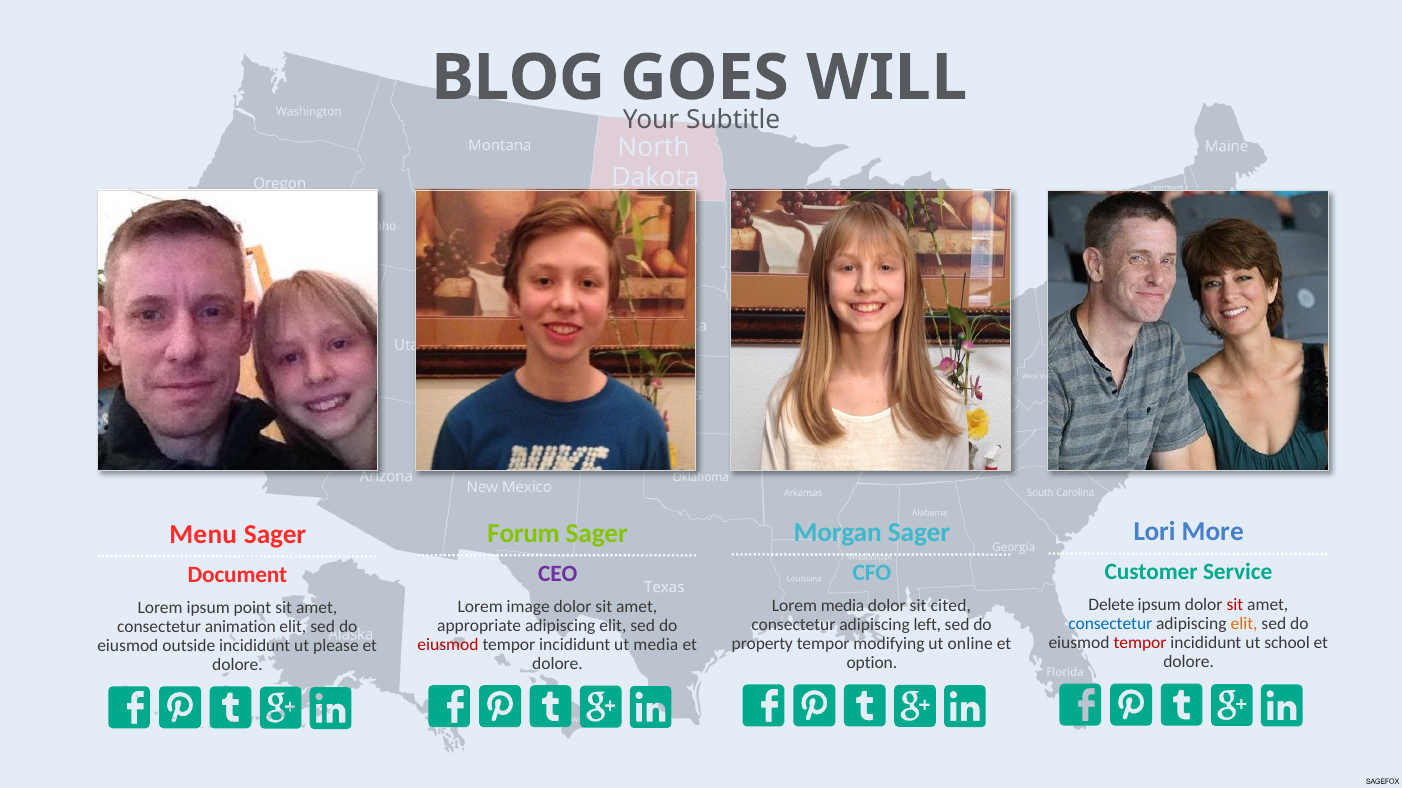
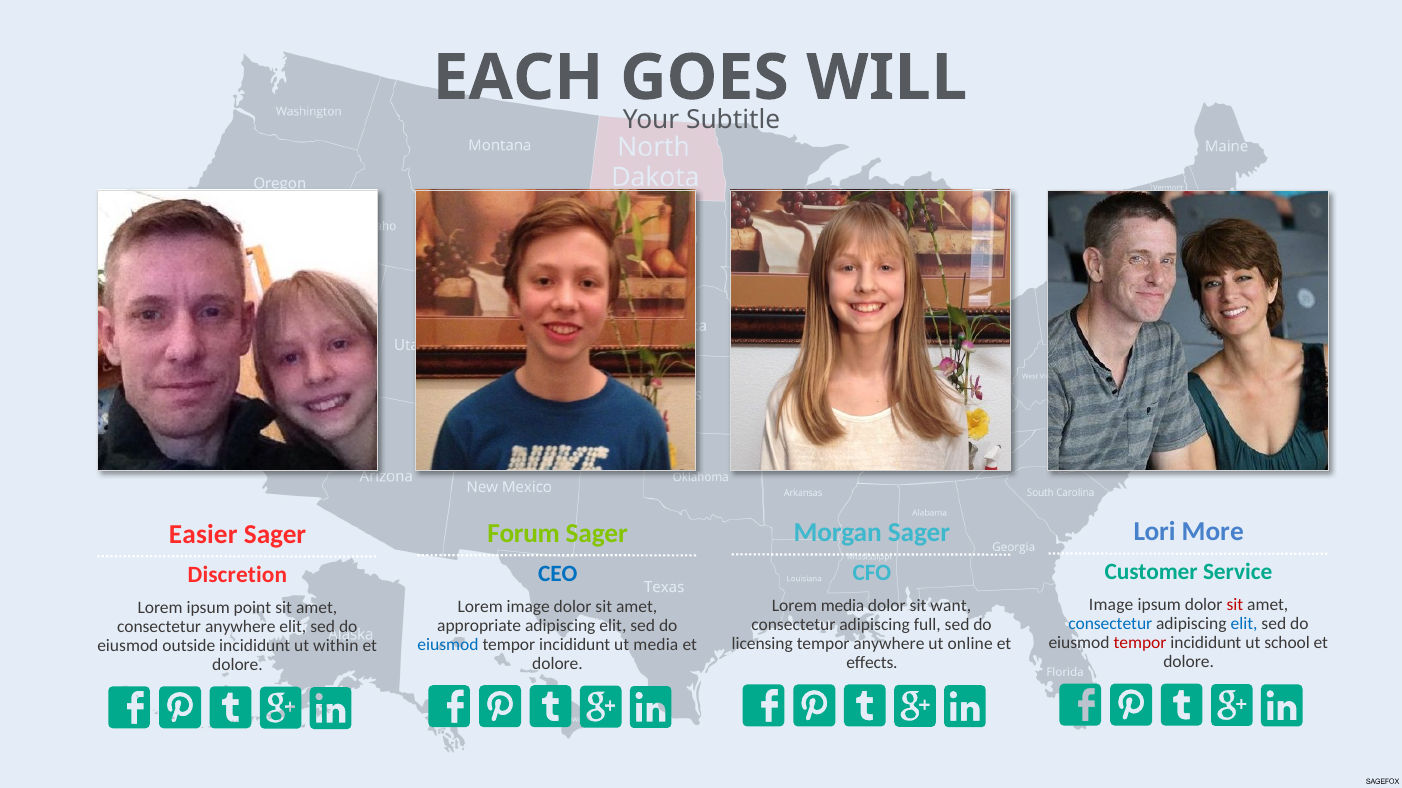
BLOG: BLOG -> EACH (518, 78)
Menu: Menu -> Easier (203, 535)
CEO colour: purple -> blue (558, 574)
Document: Document -> Discretion (237, 575)
Delete: Delete -> Image (1111, 606)
cited: cited -> want (951, 606)
elit colour: orange -> blue (1244, 624)
left: left -> full (927, 625)
consectetur animation: animation -> anywhere (240, 627)
property: property -> licensing (762, 644)
tempor modifying: modifying -> anywhere (889, 644)
eiusmod colour: red -> blue (448, 645)
please: please -> within (336, 646)
option: option -> effects (872, 663)
